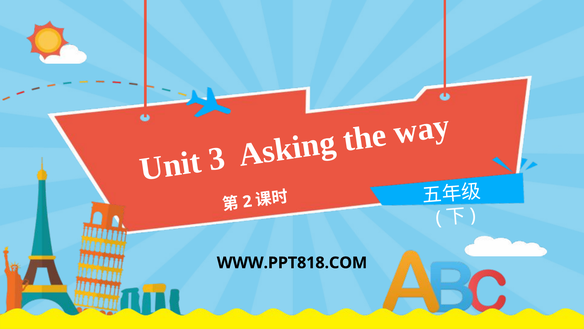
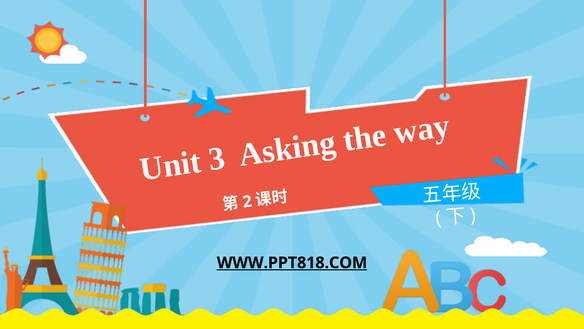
WWW.PPT818.COM underline: none -> present (292, 262)
